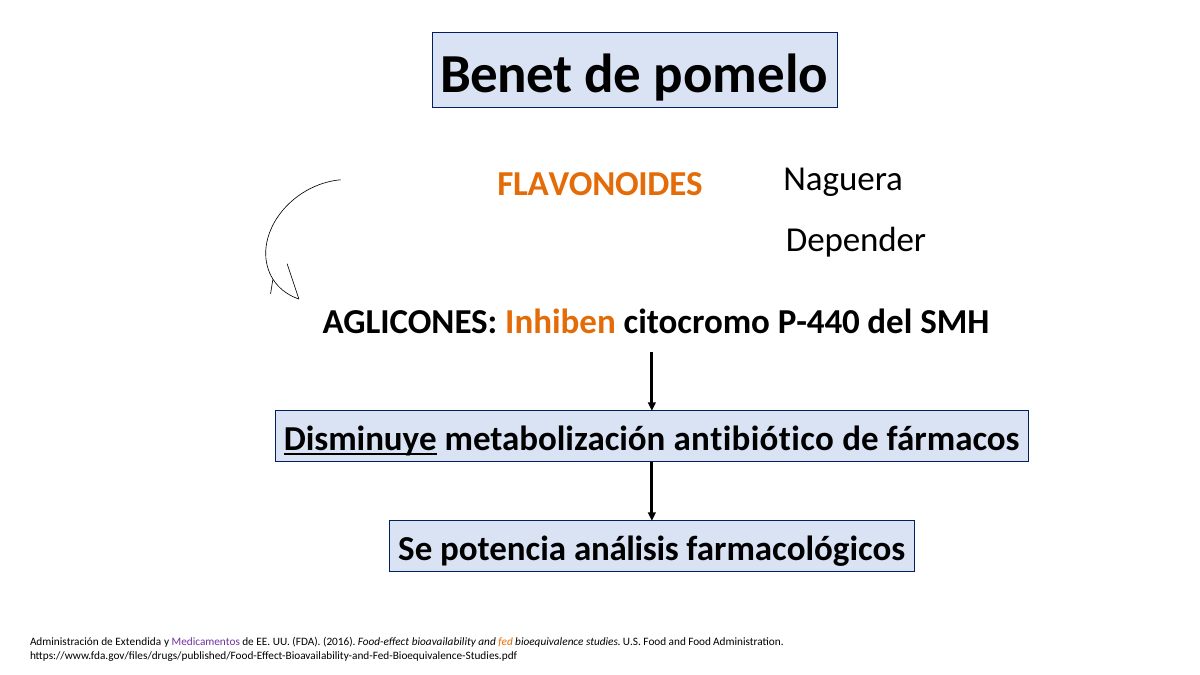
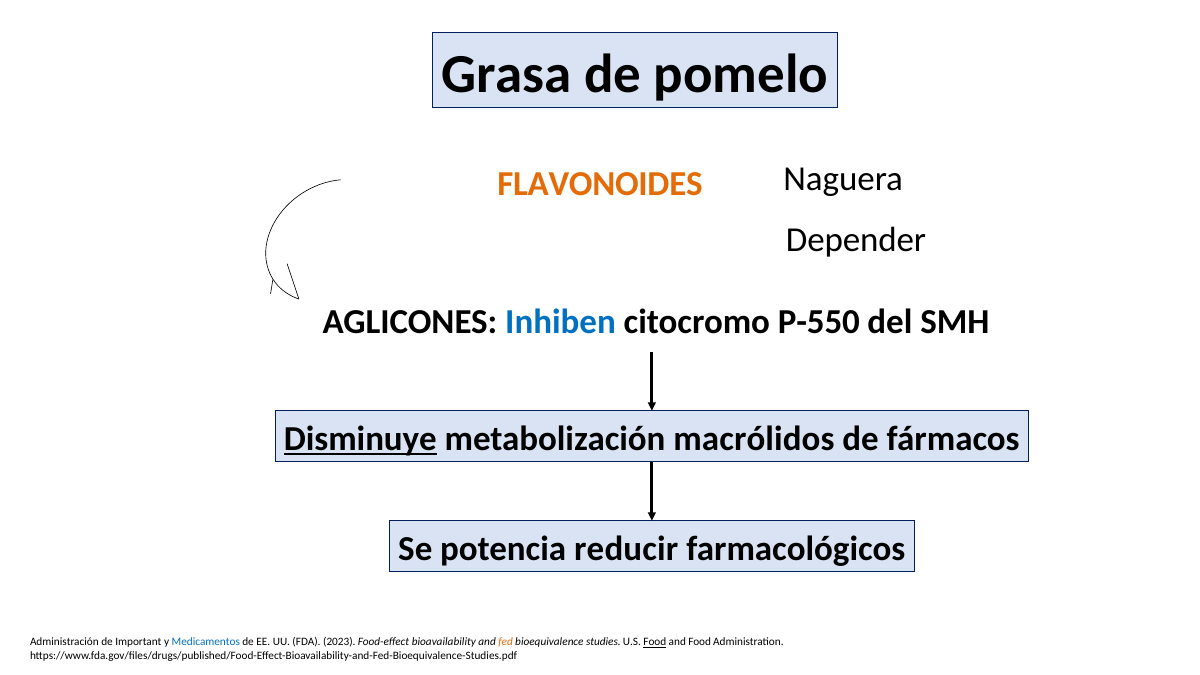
Benet: Benet -> Grasa (507, 74)
Inhiben colour: orange -> blue (561, 322)
P-440: P-440 -> P-550 (819, 322)
antibiótico: antibiótico -> macrólidos (754, 439)
análisis: análisis -> reducir (626, 548)
Extendida: Extendida -> Important (138, 642)
Medicamentos colour: purple -> blue (206, 642)
2016: 2016 -> 2023 (339, 642)
Food underline: none -> present (655, 642)
